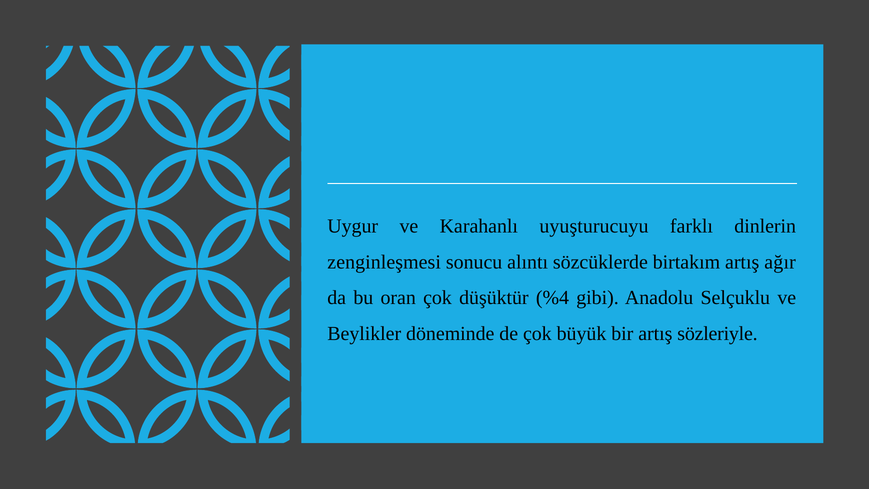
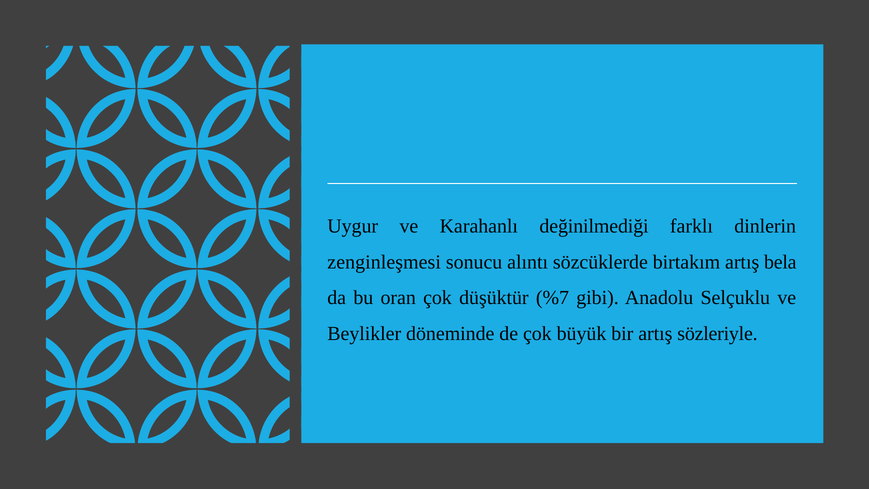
uyuşturucuyu: uyuşturucuyu -> değinilmediği (594, 226)
ağır: ağır -> bela (780, 262)
%4: %4 -> %7 (553, 298)
